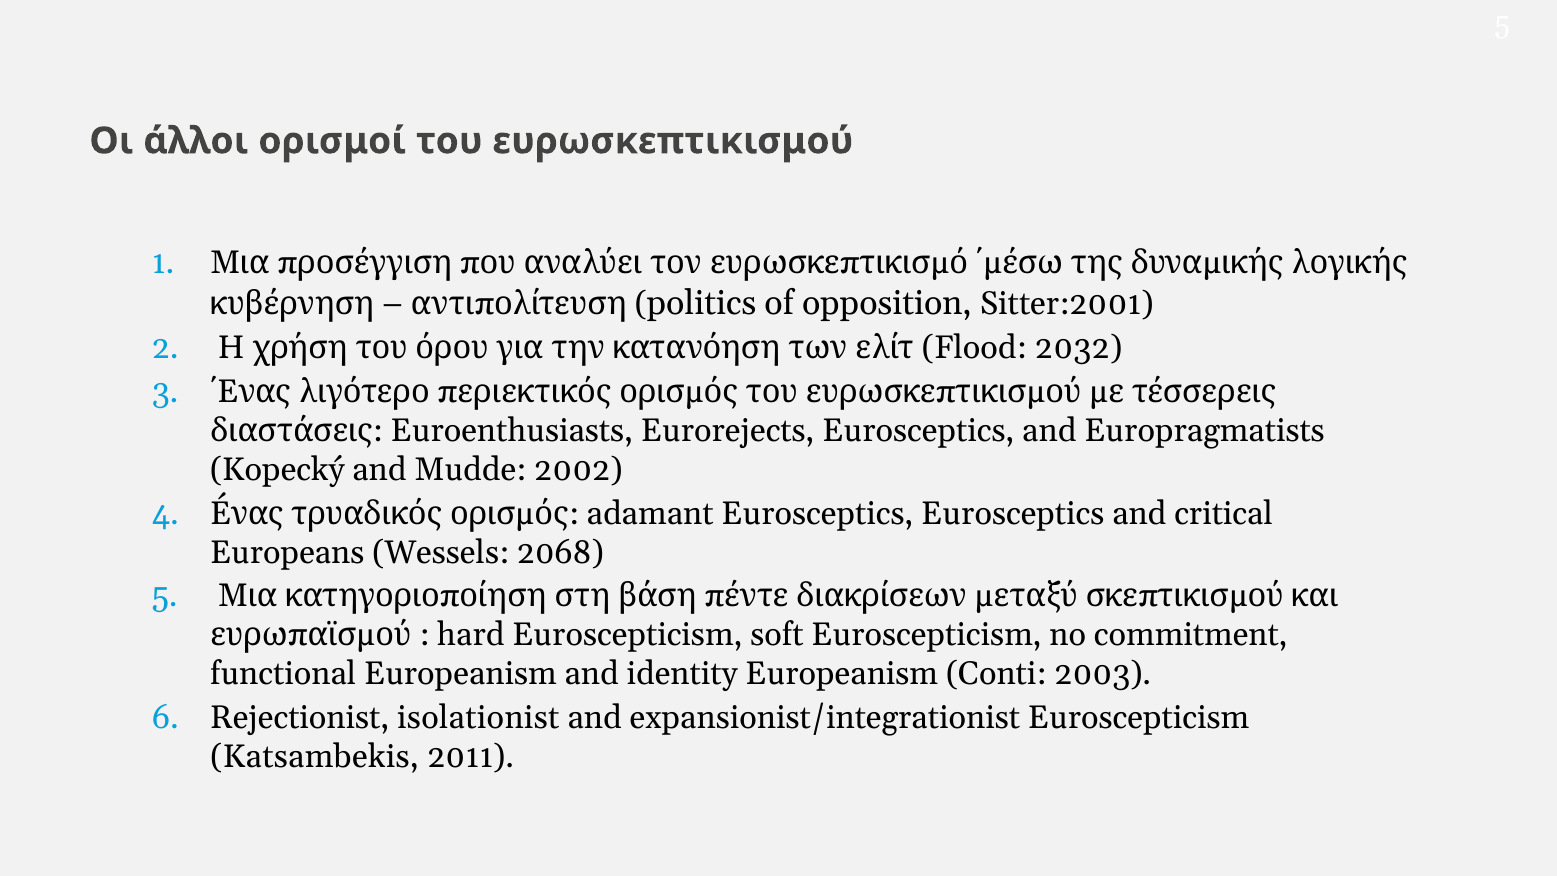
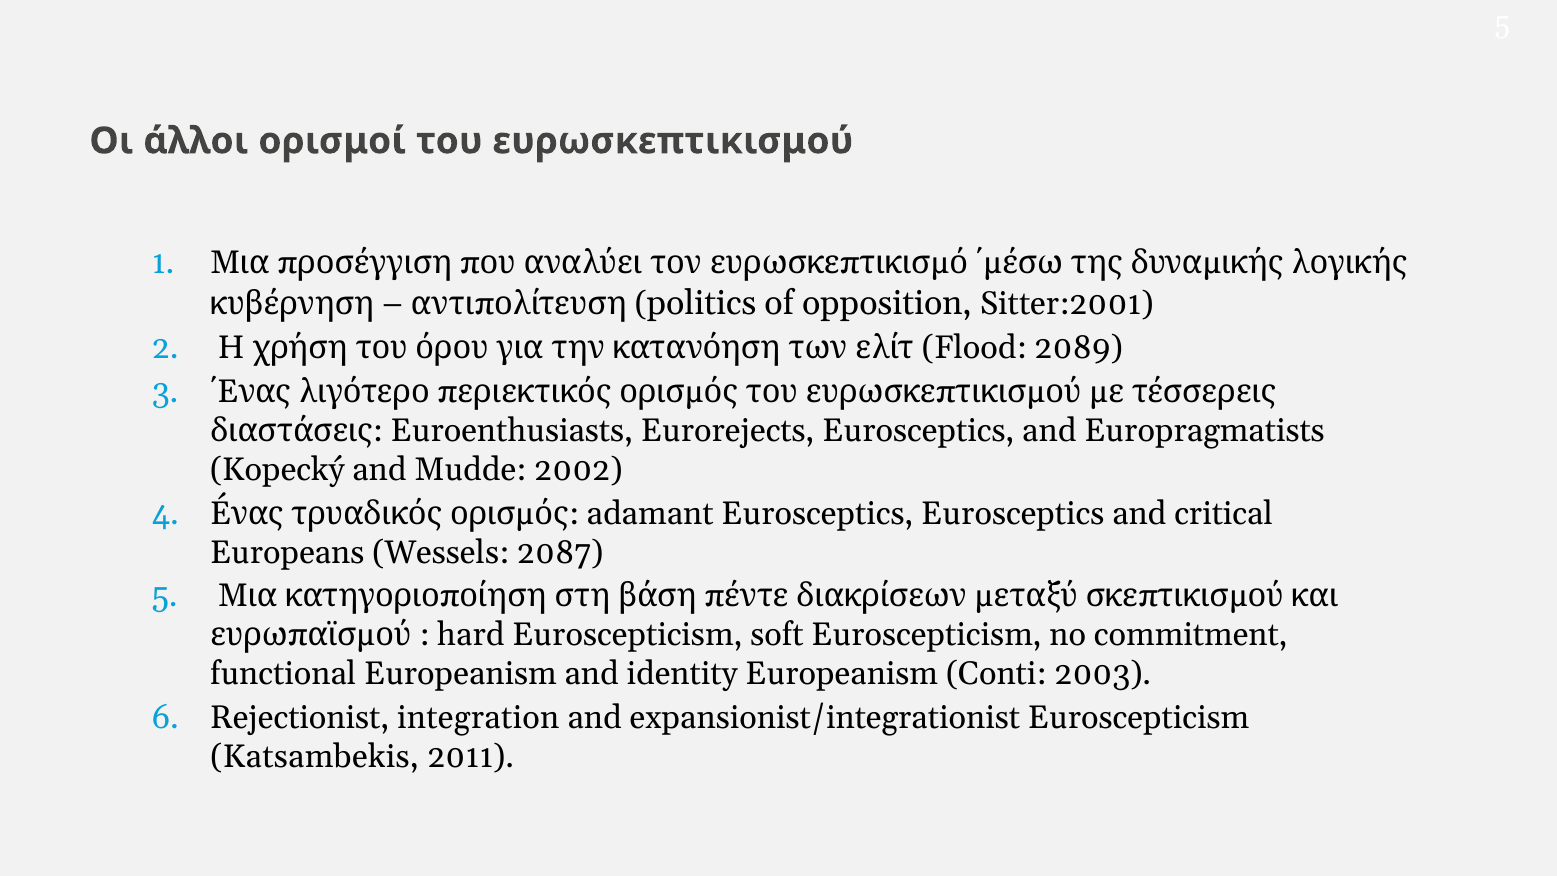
2032: 2032 -> 2089 (1079, 348)
2068: 2068 -> 2087 (560, 552)
isolationist: isolationist -> integration (478, 718)
